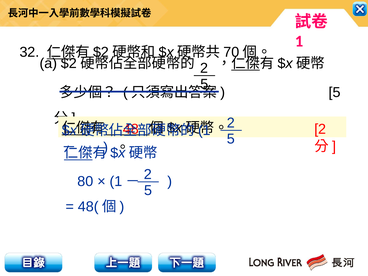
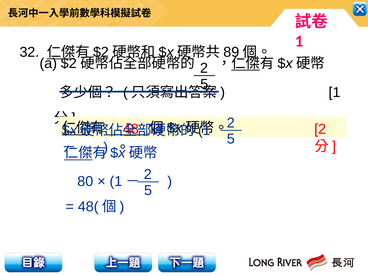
70: 70 -> 89 (231, 52)
5: 5 -> 1 (335, 92)
